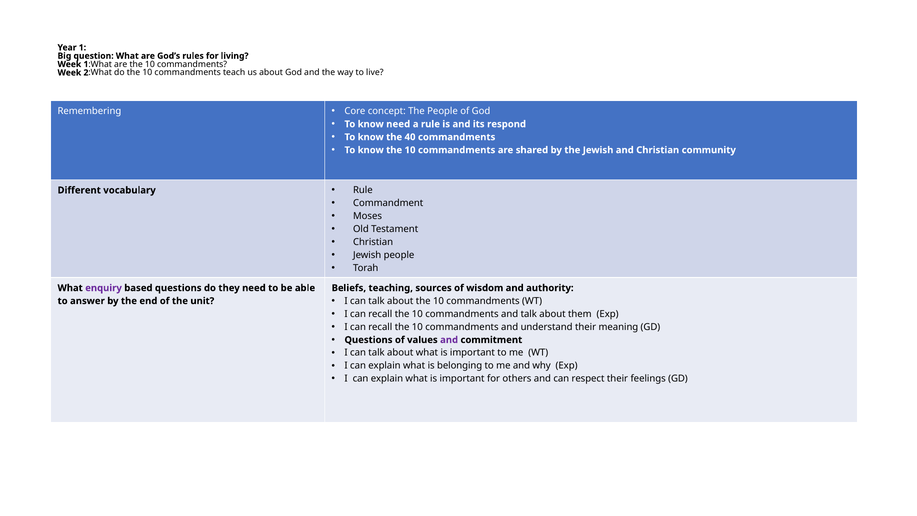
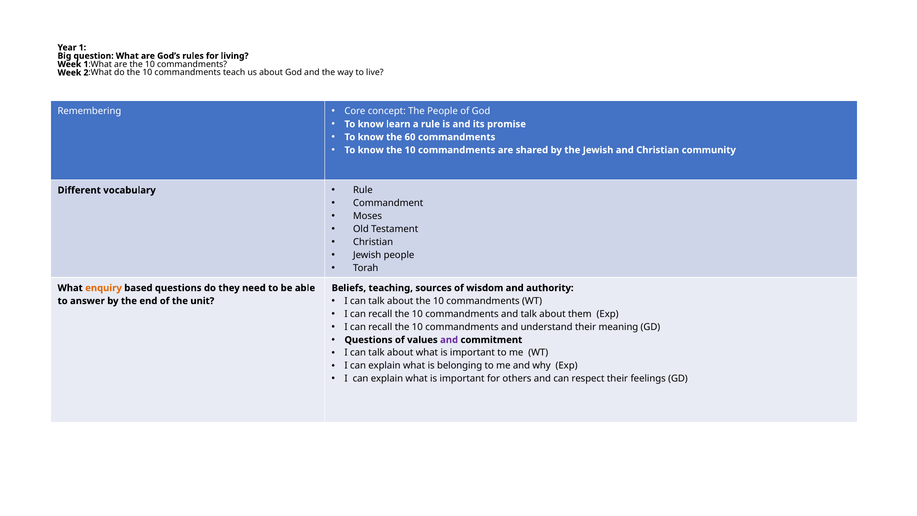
know need: need -> learn (398, 124)
respond: respond -> promise (507, 124)
40: 40 -> 60 (410, 137)
enquiry colour: purple -> orange (104, 288)
